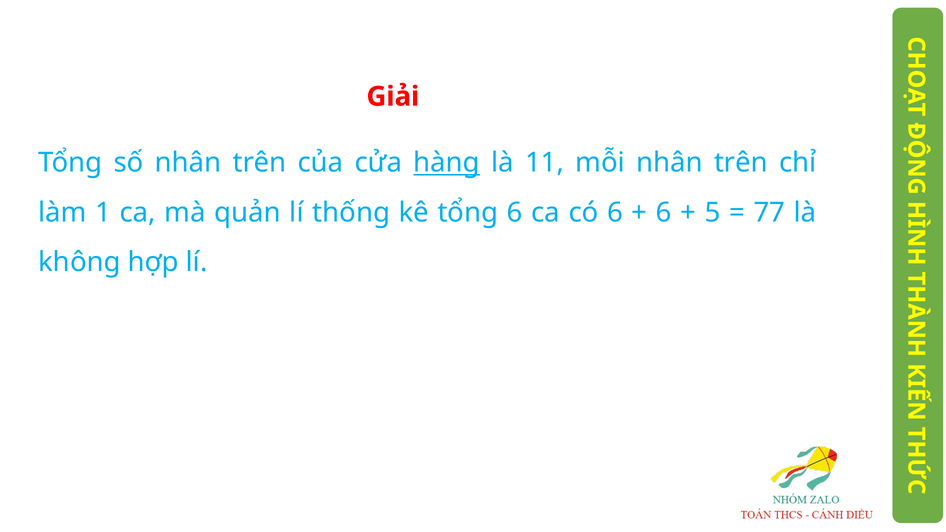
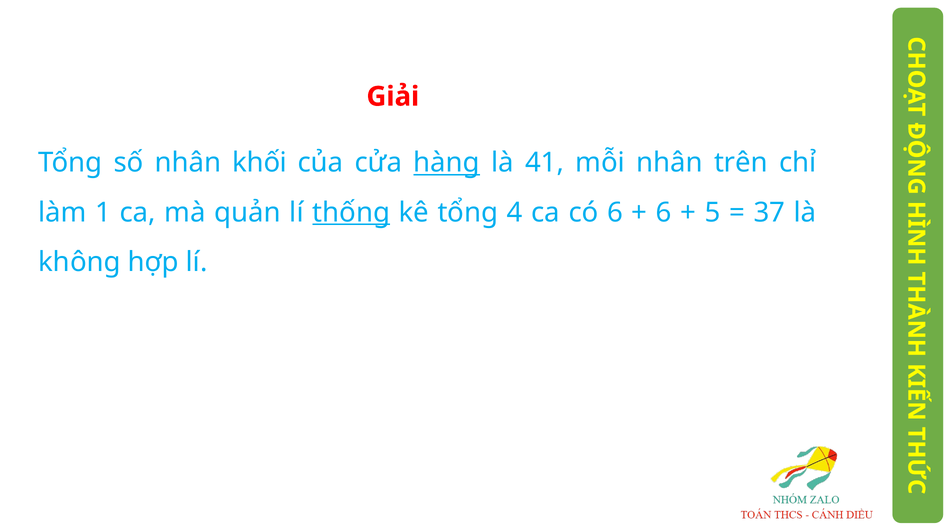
số nhân trên: trên -> khối (260, 163)
11: 11 -> 41 (545, 163)
thống underline: none -> present (351, 213)
tổng 6: 6 -> 4 (515, 213)
77: 77 -> 37 (769, 213)
